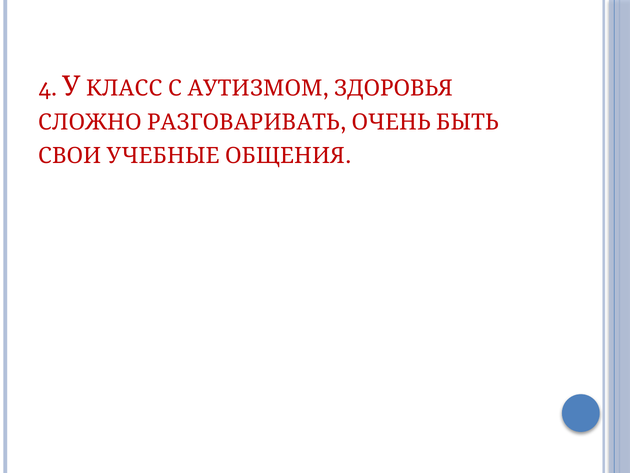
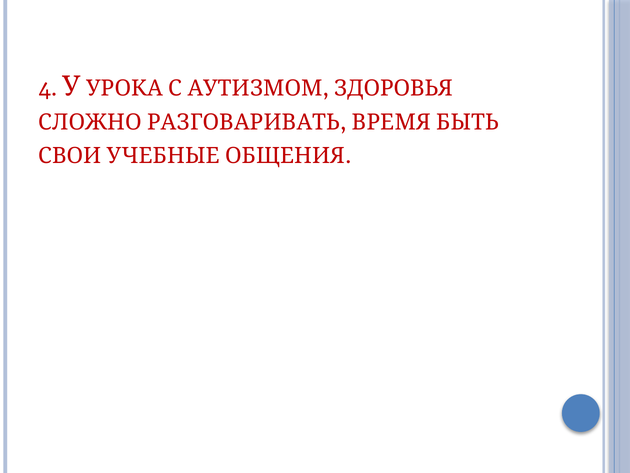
КЛАСС: КЛАСС -> УРОКА (124, 88)
ОЧЕНЬ: ОЧЕНЬ -> ВРЕМЯ (391, 122)
